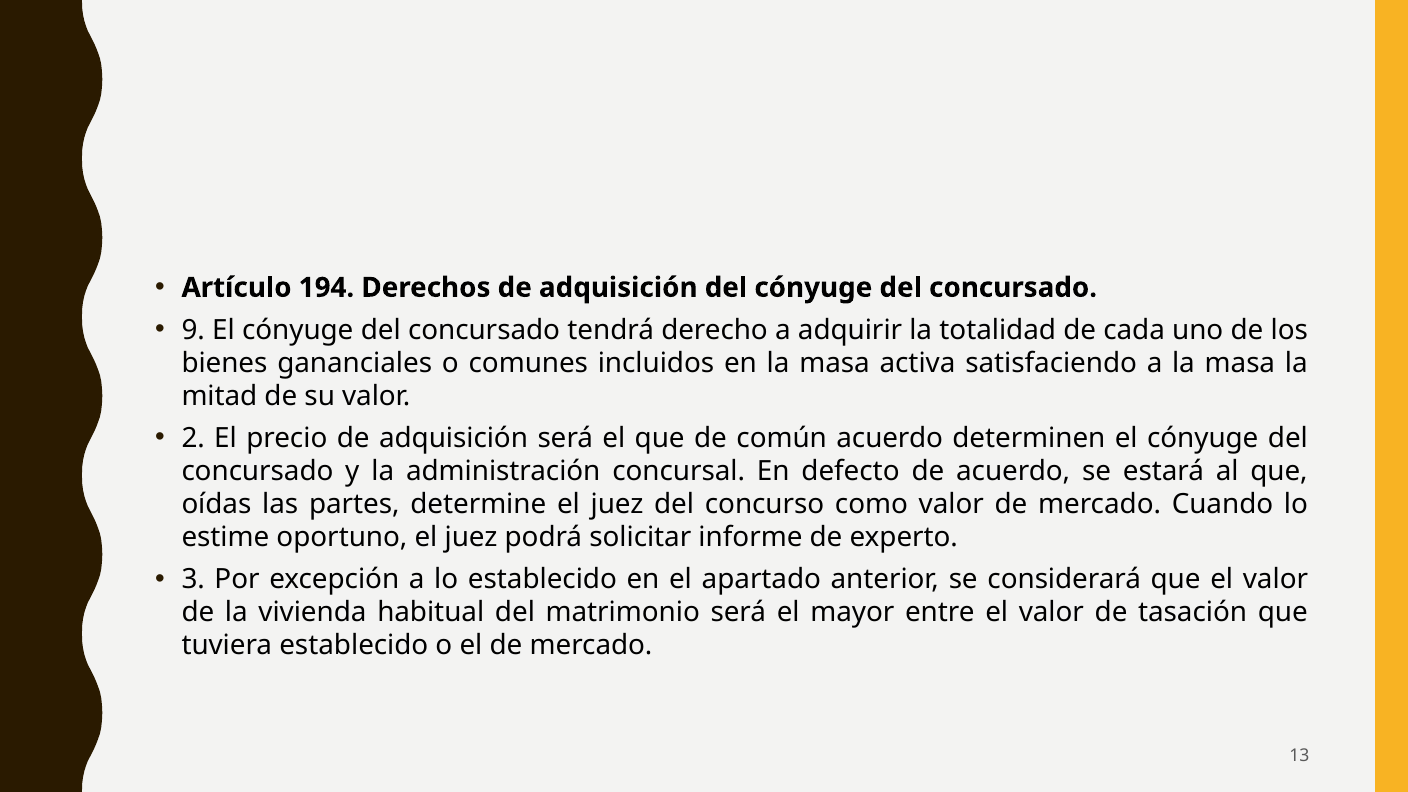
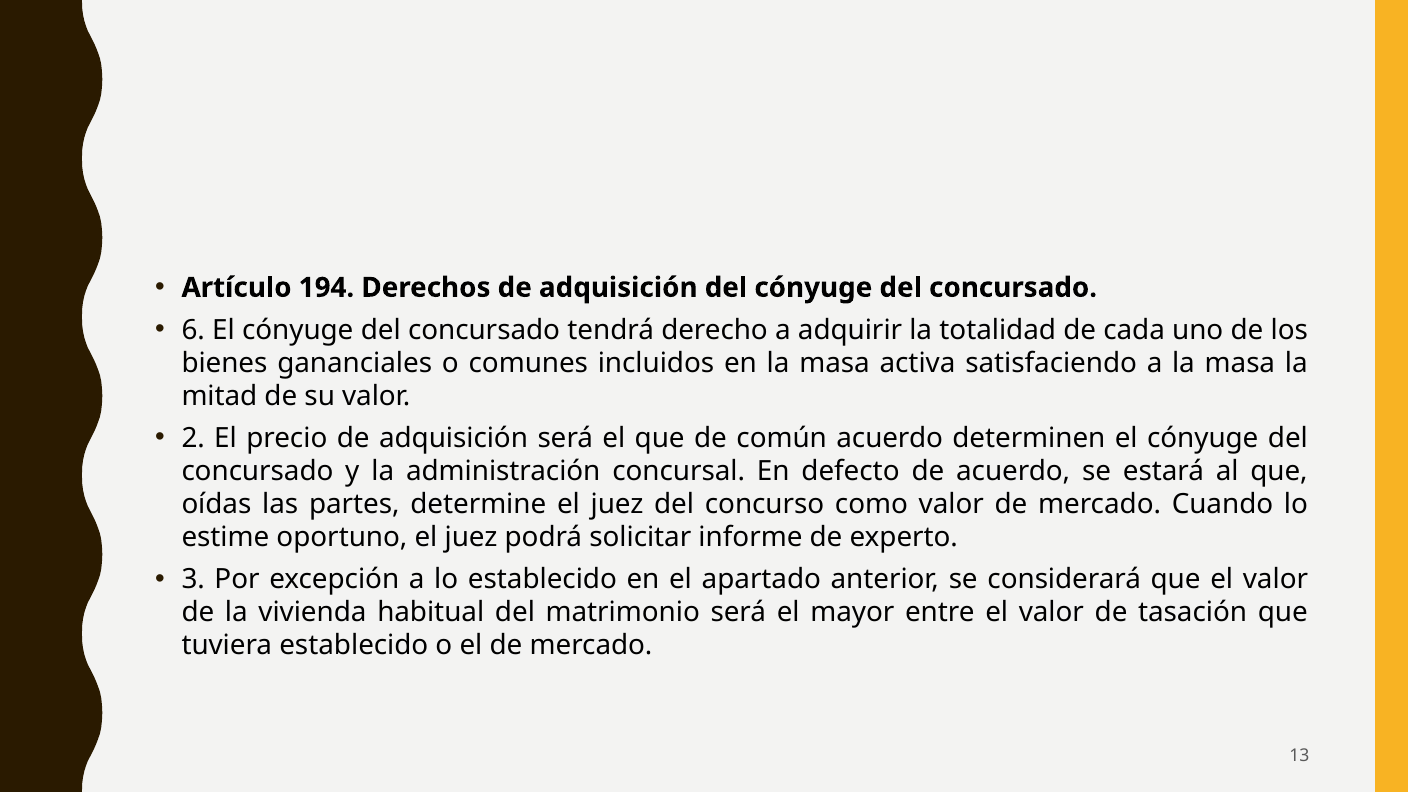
9: 9 -> 6 (193, 330)
